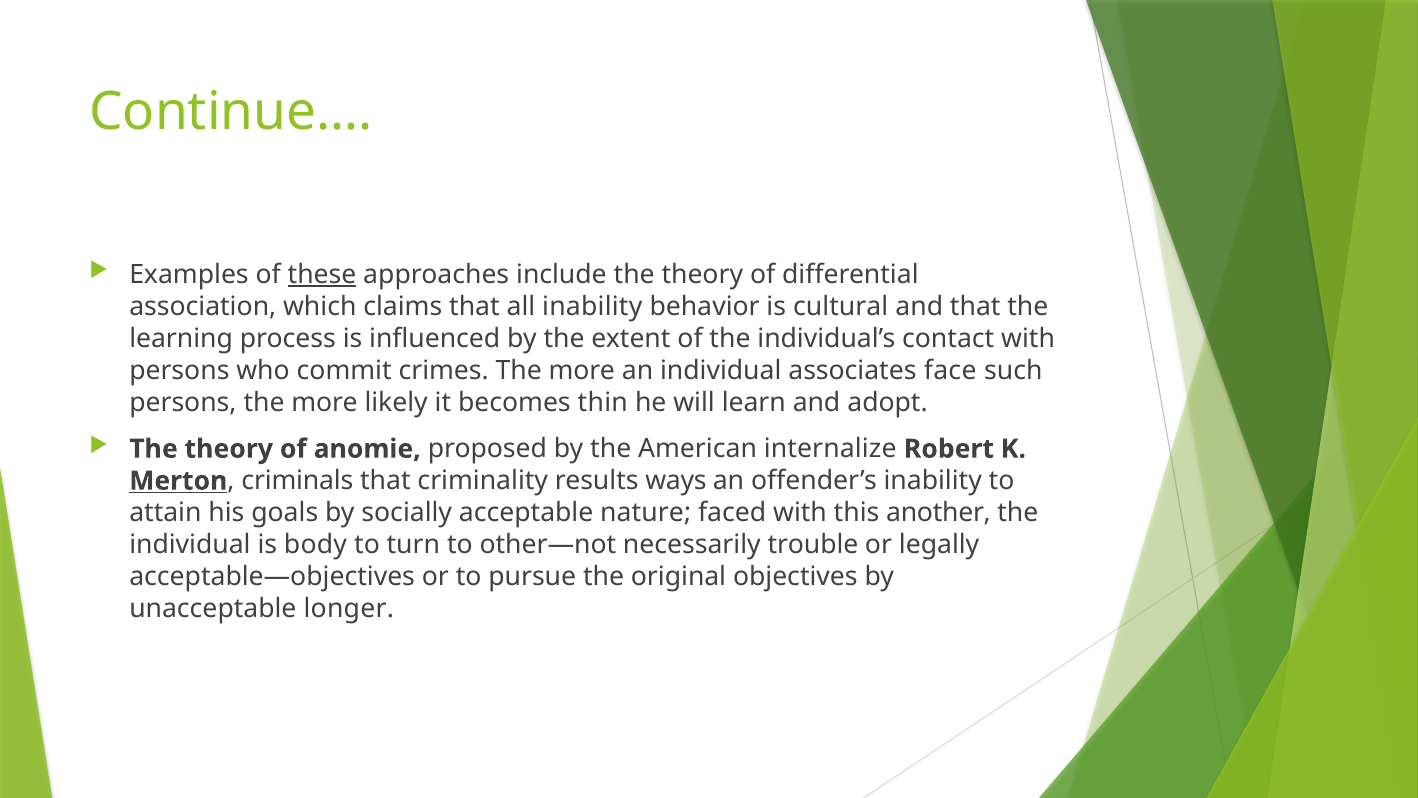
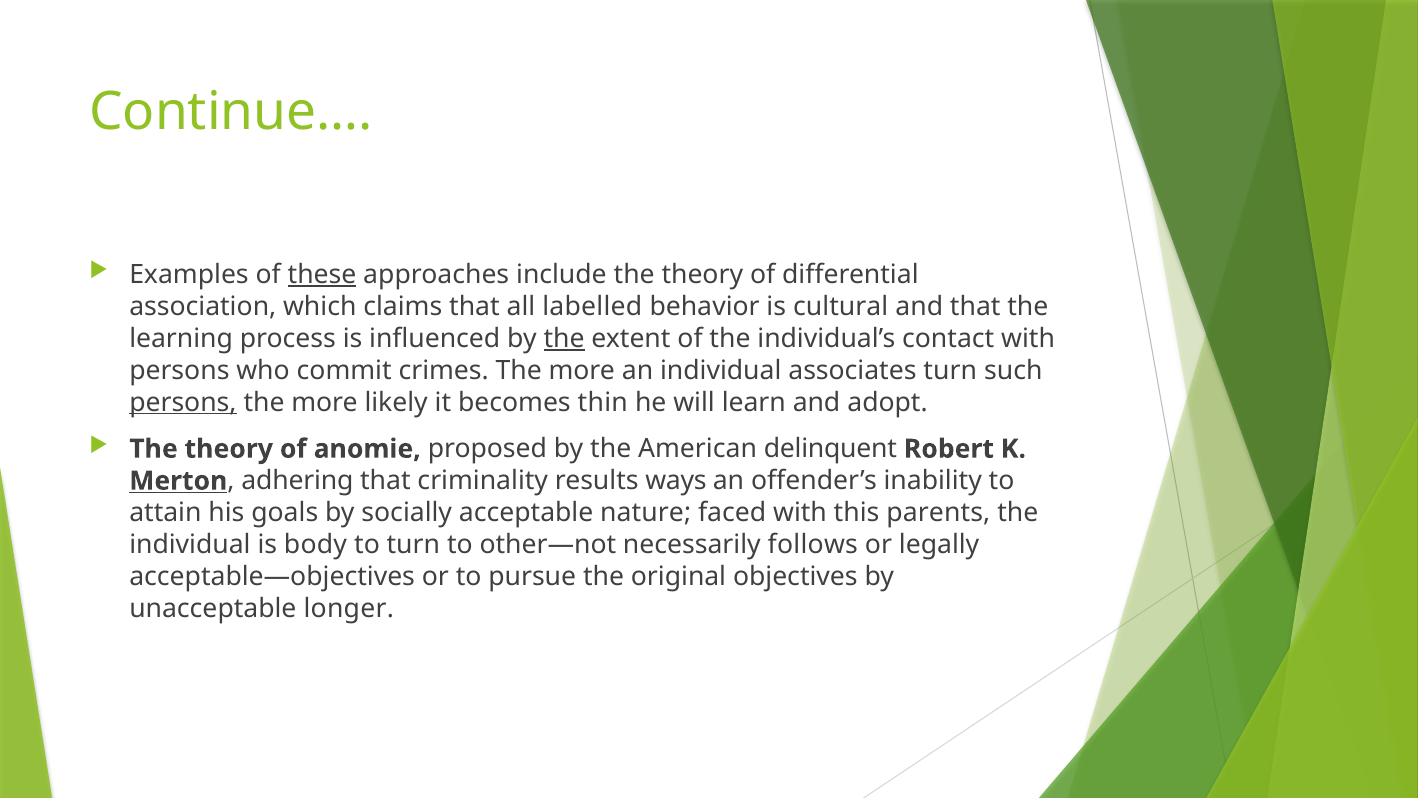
all inability: inability -> labelled (592, 306)
the underline: none -> present (564, 338)
associates face: face -> turn (950, 370)
persons underline: none -> present (183, 402)
internalize: internalize -> delinquent (830, 449)
criminals: criminals -> adhering (297, 481)
another: another -> parents (938, 513)
trouble: trouble -> follows (813, 544)
